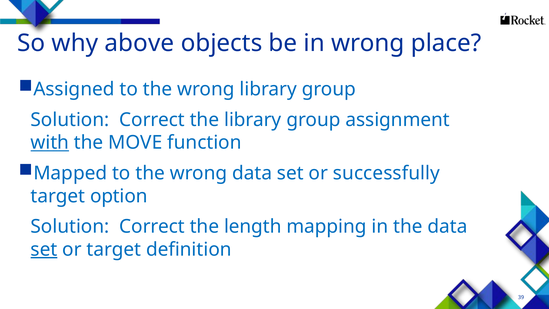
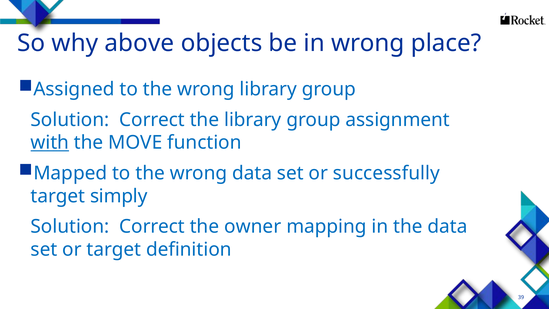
option: option -> simply (119, 196)
length: length -> owner (253, 226)
set underline: present -> none (44, 249)
